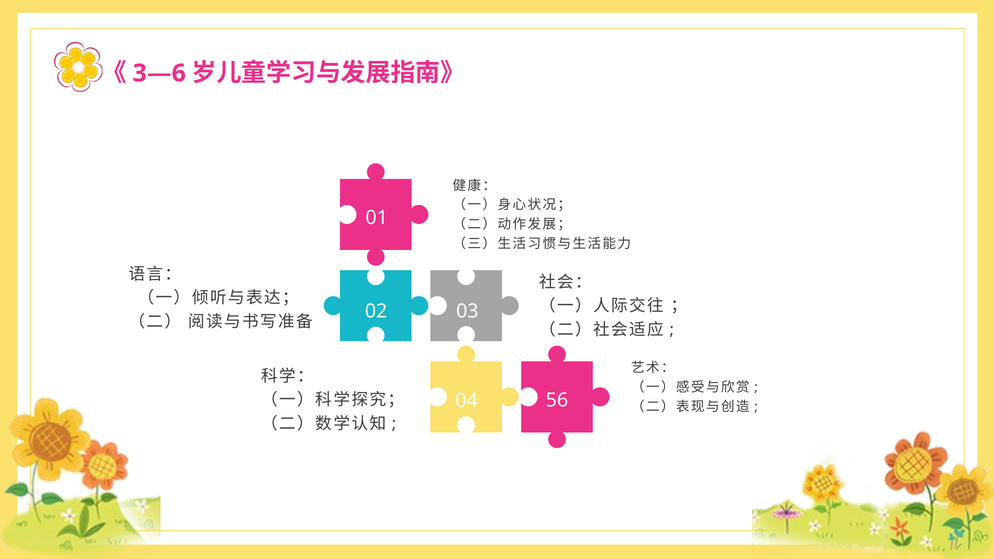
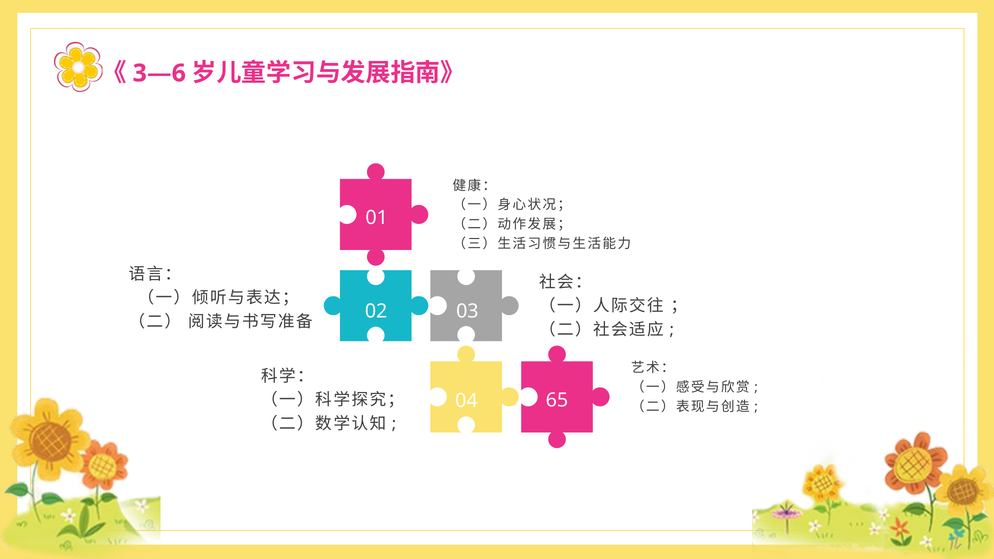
56: 56 -> 65 (557, 400)
